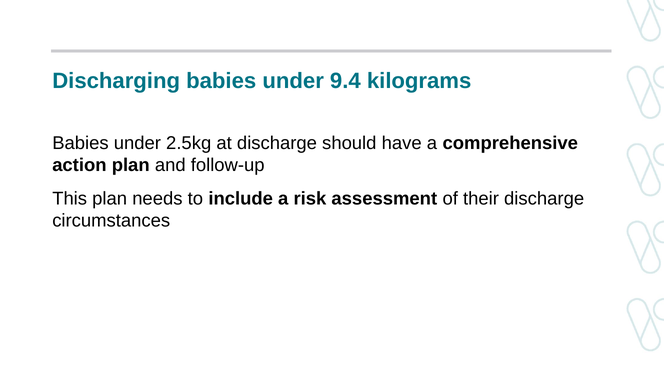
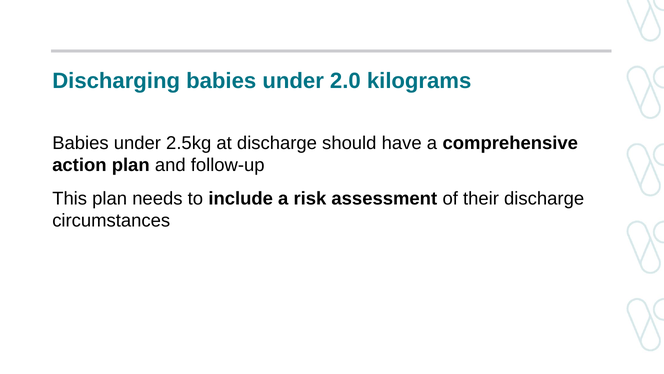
9.4: 9.4 -> 2.0 (345, 81)
